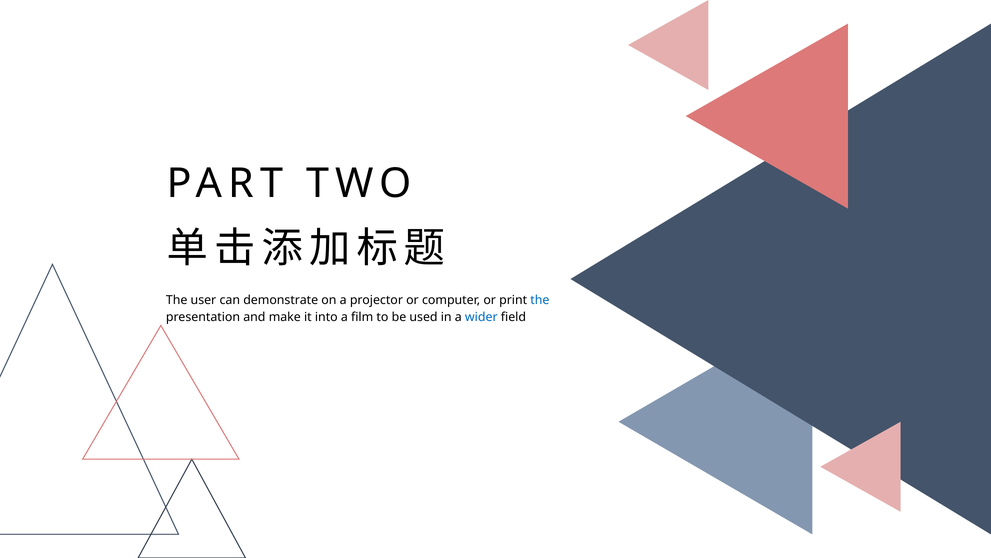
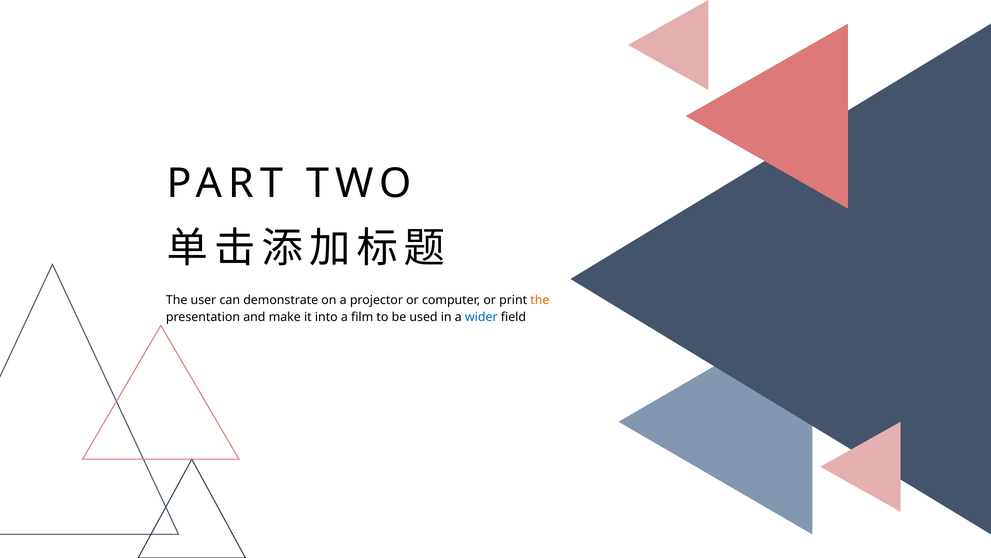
the colour: blue -> orange (540, 300)
